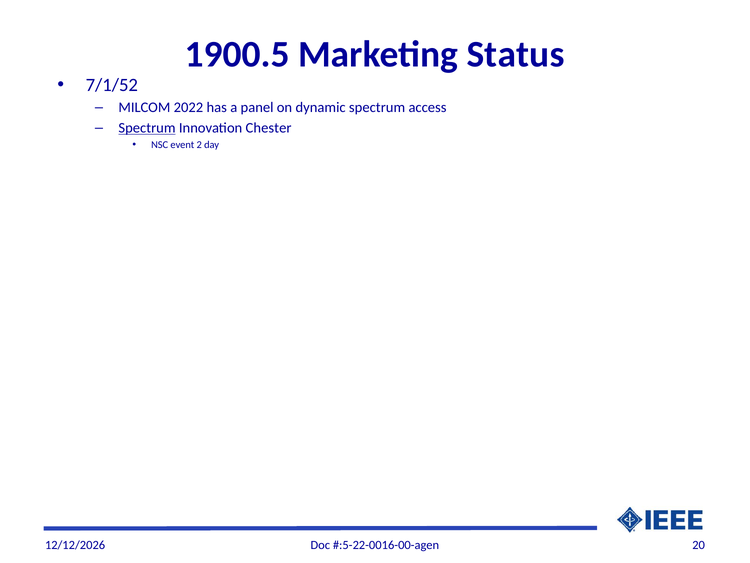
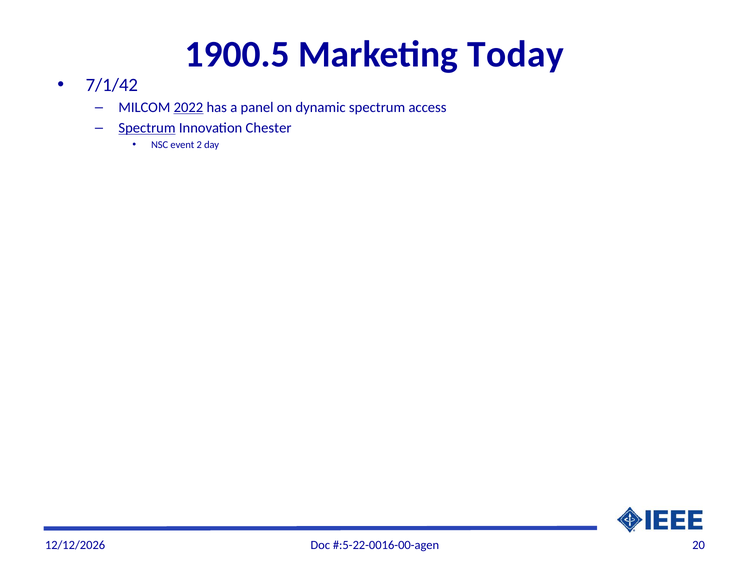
Status: Status -> Today (515, 55)
7/1/52: 7/1/52 -> 7/1/42 (112, 85)
2022 underline: none -> present (188, 107)
